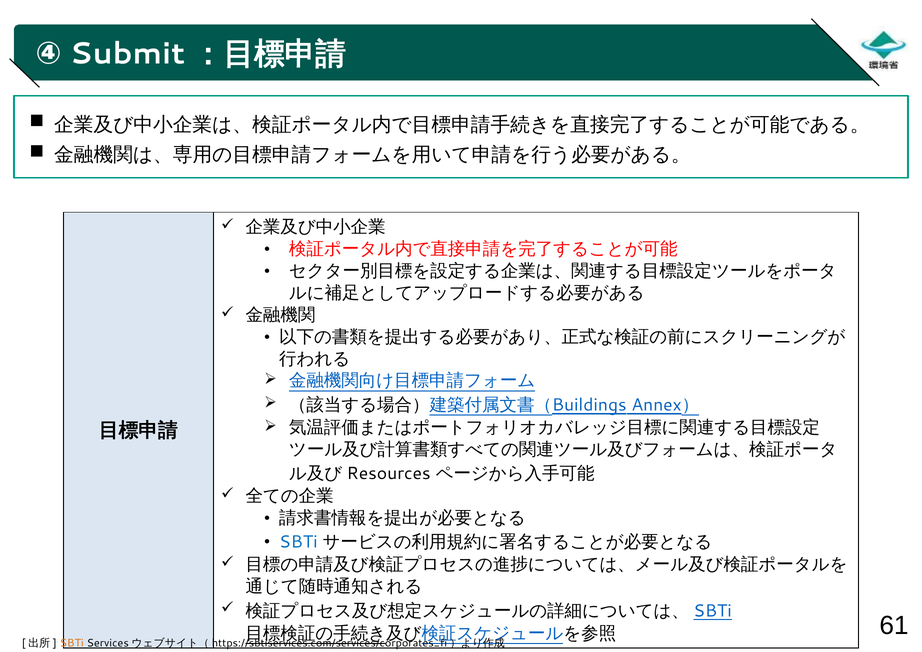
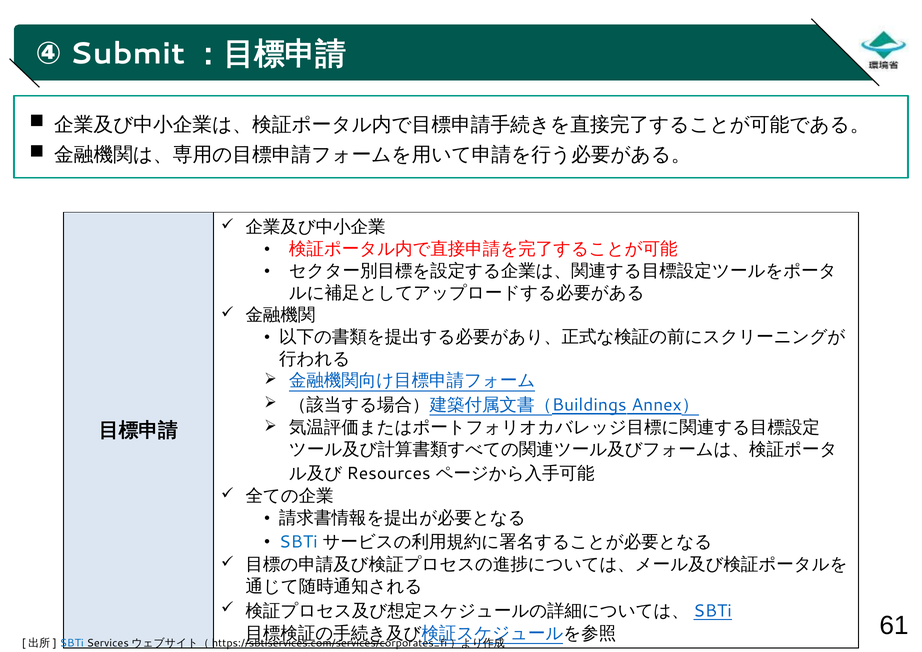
SBTi colour: orange -> blue (72, 643)
